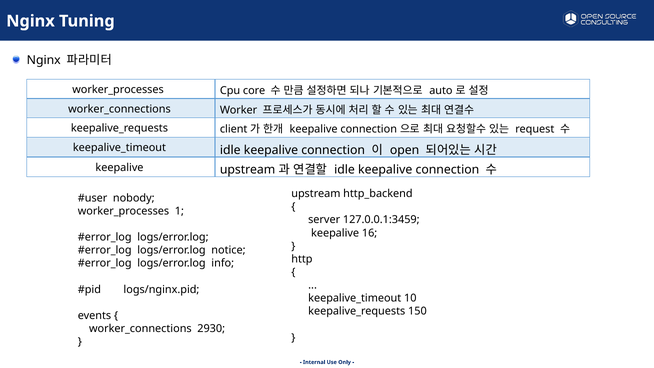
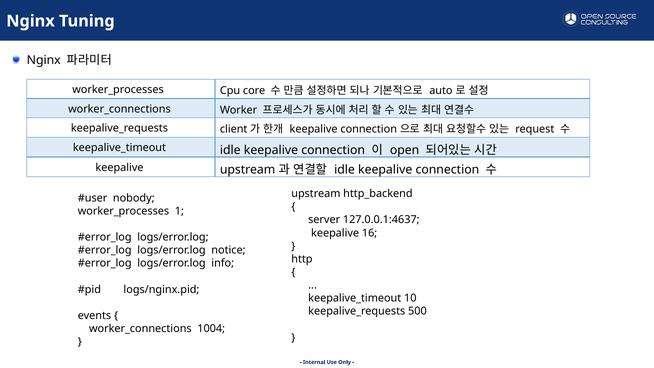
127.0.0.1:3459: 127.0.0.1:3459 -> 127.0.0.1:4637 (381, 220)
150: 150 -> 500 (417, 311)
2930: 2930 -> 1004 (211, 329)
